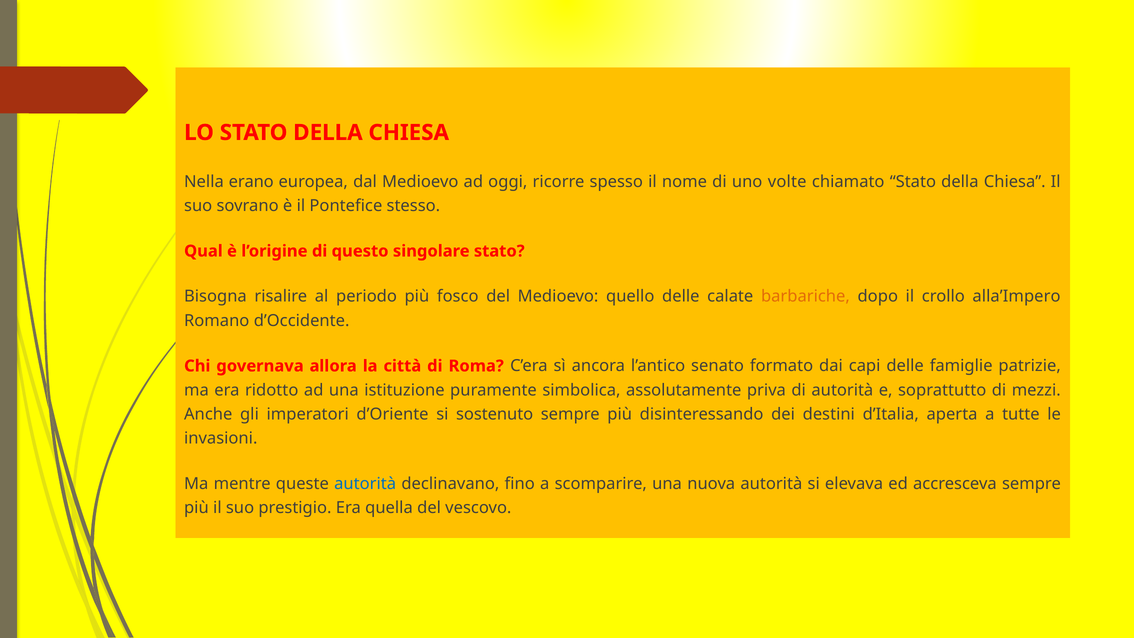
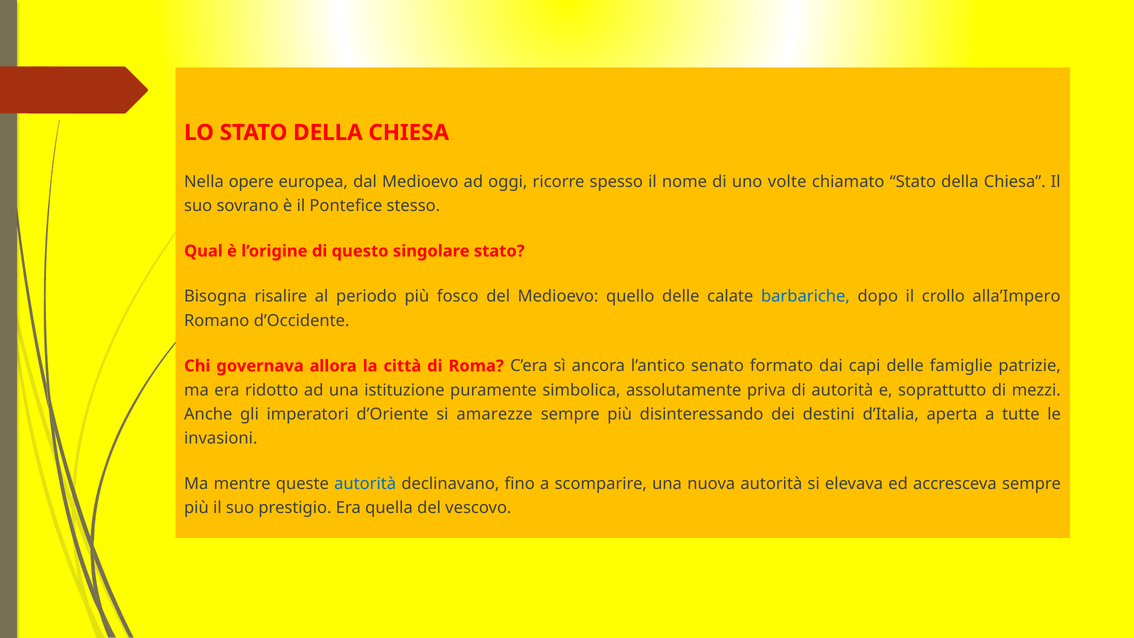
erano: erano -> opere (251, 182)
barbariche colour: orange -> blue (805, 296)
sostenuto: sostenuto -> amarezze (495, 414)
